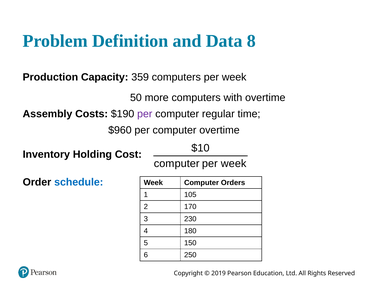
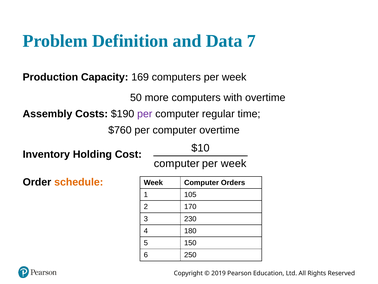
8: 8 -> 7 (251, 41)
359: 359 -> 169 (140, 77)
$960: $960 -> $760 (120, 130)
schedule colour: blue -> orange (79, 182)
